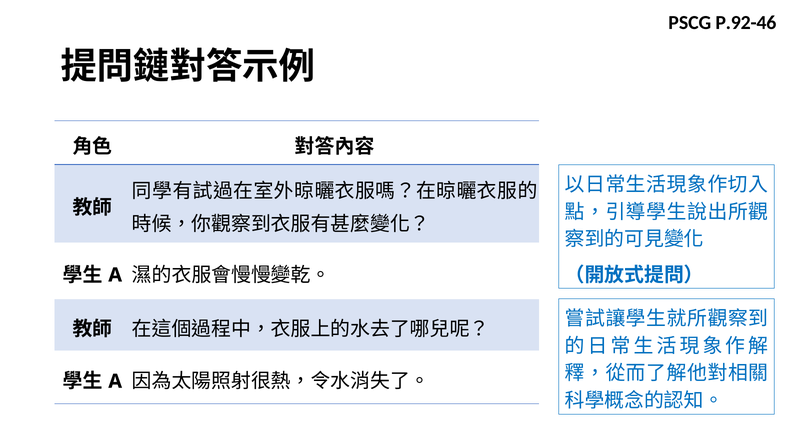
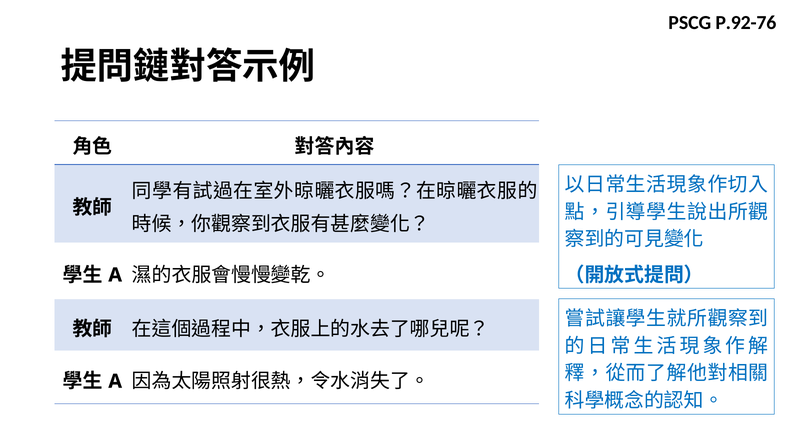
P.92-46: P.92-46 -> P.92-76 (746, 23)
